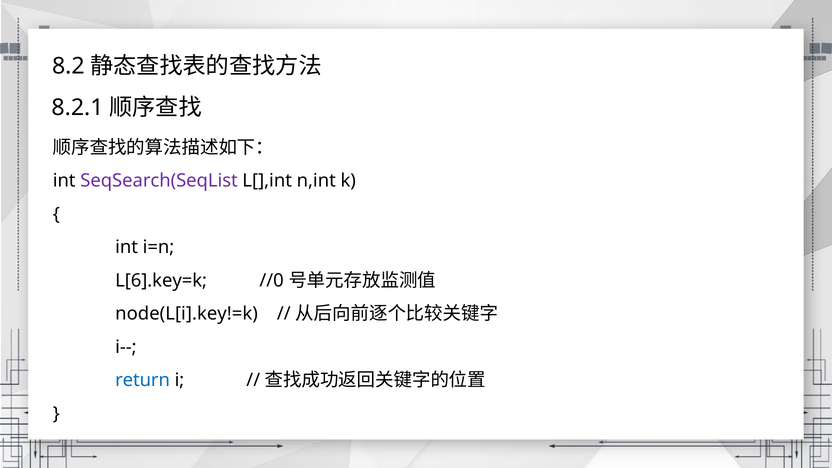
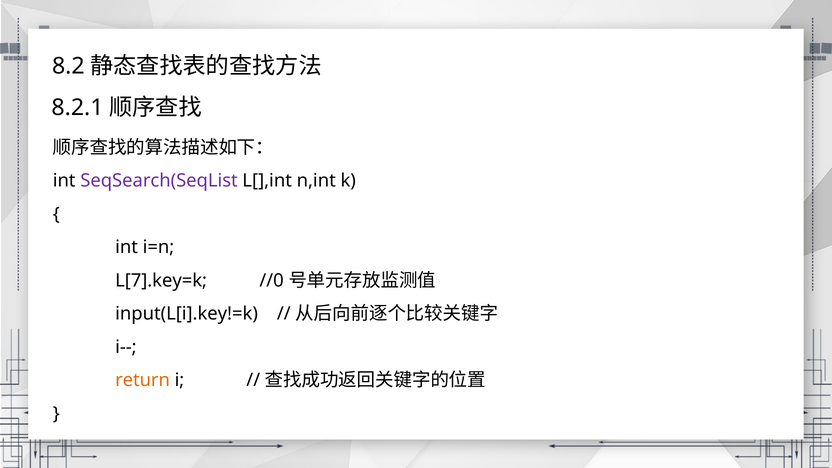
L[6].key=k: L[6].key=k -> L[7].key=k (161, 281)
node(L[i].key!=k: node(L[i].key!=k -> input(L[i].key!=k (187, 314)
return colour: blue -> orange (143, 380)
